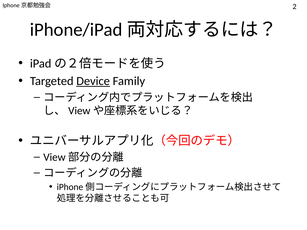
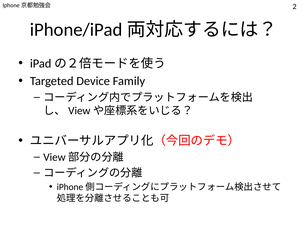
Device underline: present -> none (93, 81)
